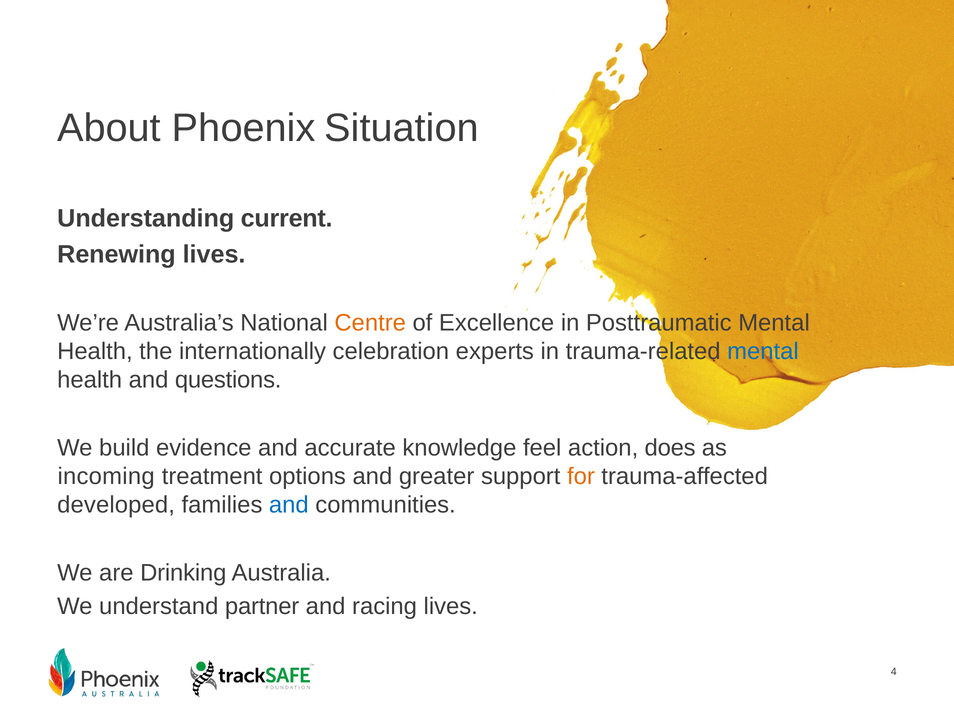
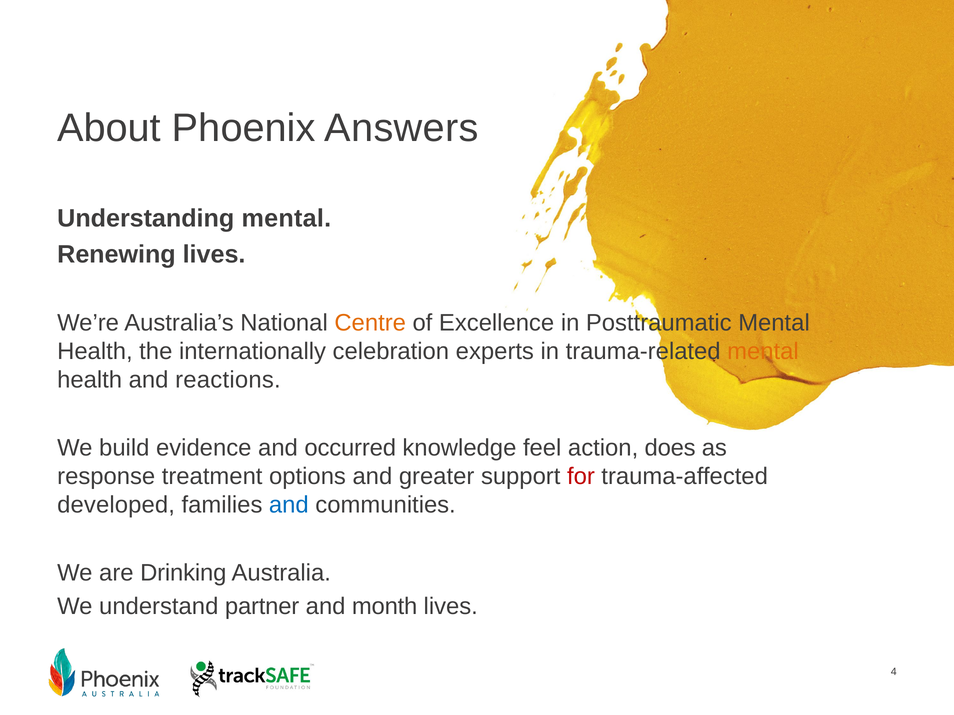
Situation: Situation -> Answers (401, 128)
Understanding current: current -> mental (286, 219)
mental colour: blue -> orange (763, 352)
questions: questions -> reactions (228, 380)
accurate: accurate -> occurred (350, 448)
incoming: incoming -> response (106, 477)
for colour: orange -> red (581, 477)
racing: racing -> month (385, 607)
